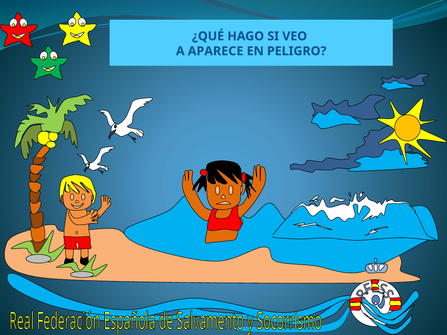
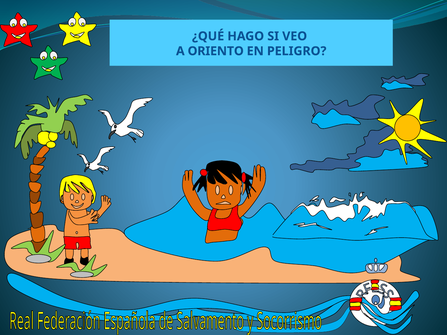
APARECE: APARECE -> ORIENTO (216, 51)
